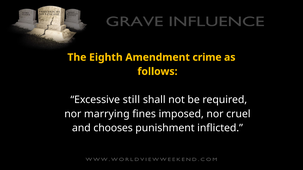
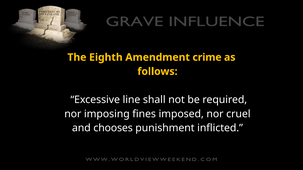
still: still -> line (131, 100)
marrying: marrying -> imposing (107, 114)
